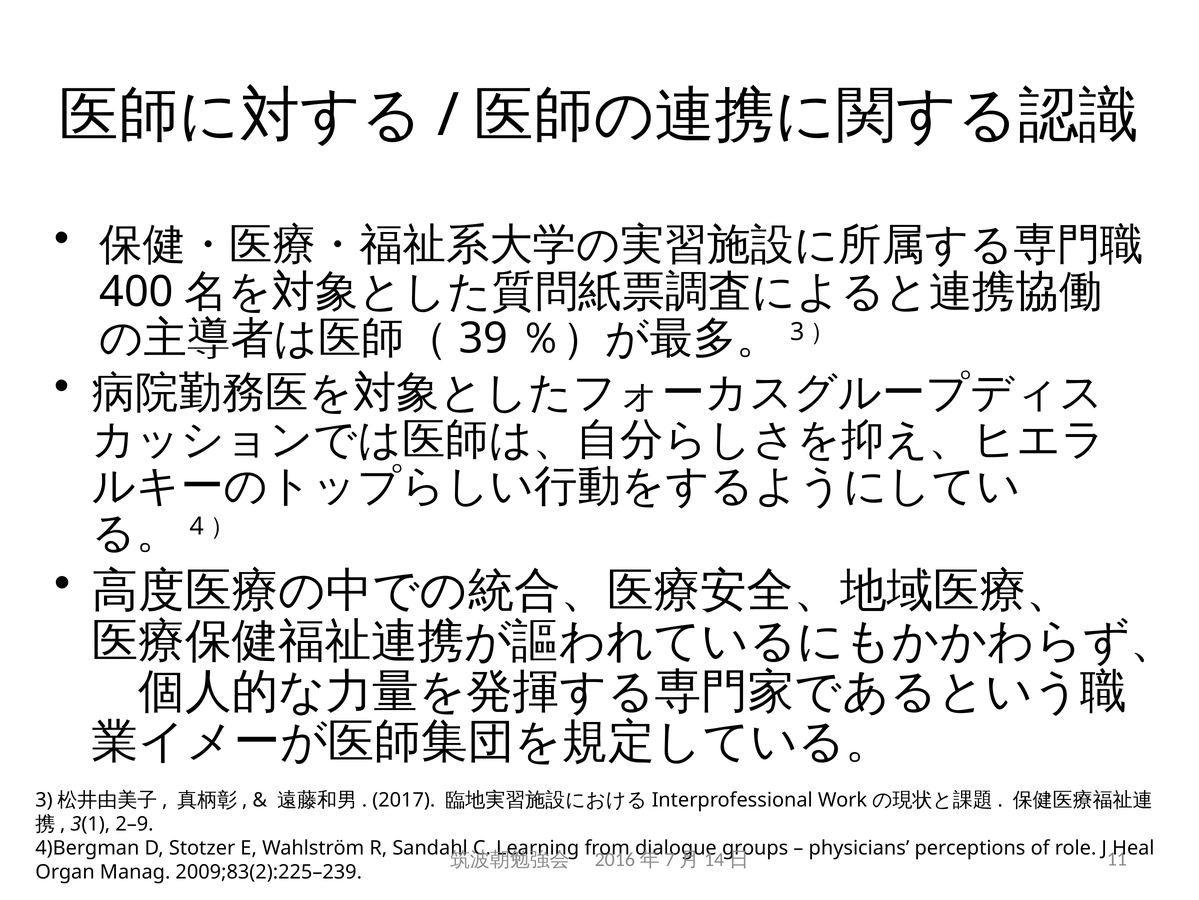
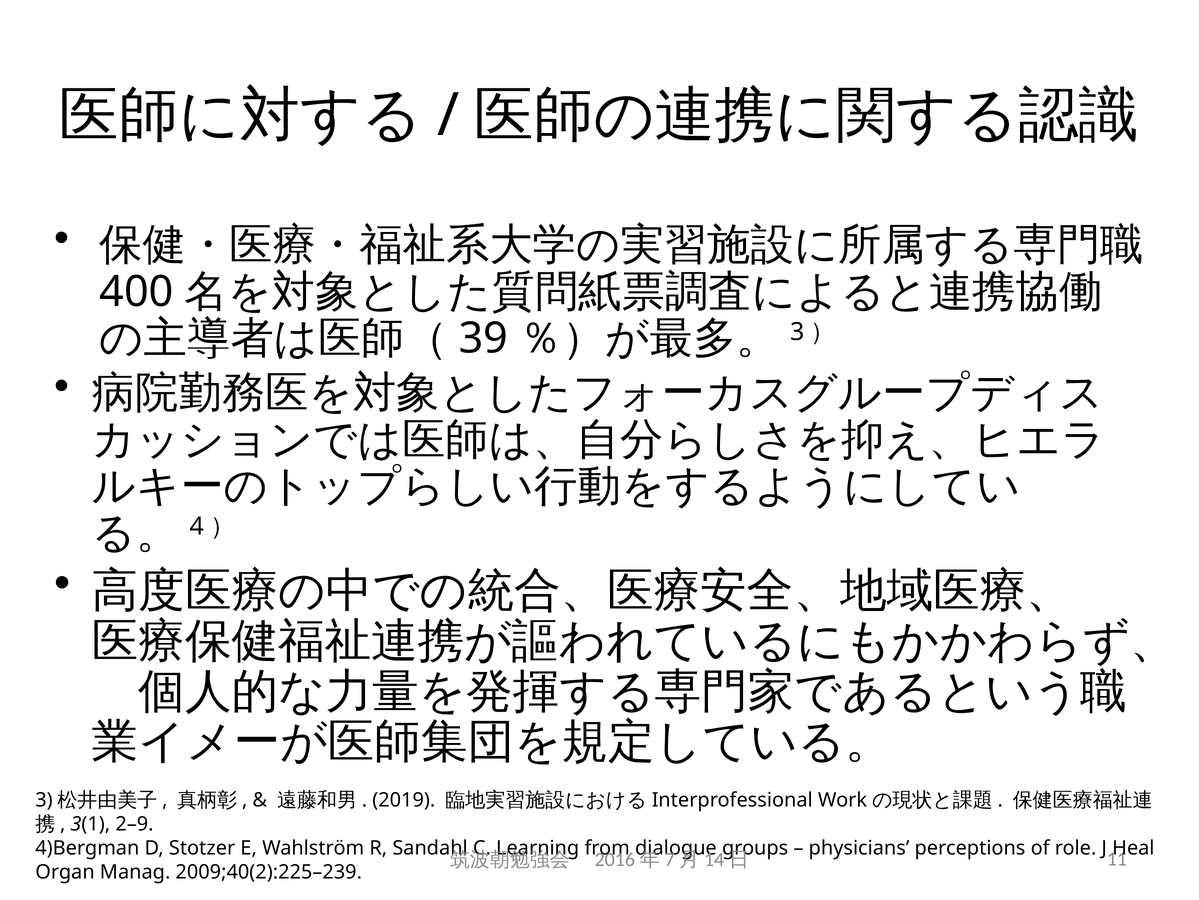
2017: 2017 -> 2019 (404, 799)
2009;83(2):225–239: 2009;83(2):225–239 -> 2009;40(2):225–239 (269, 871)
